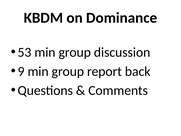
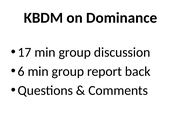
53: 53 -> 17 (25, 52)
9: 9 -> 6 (21, 71)
